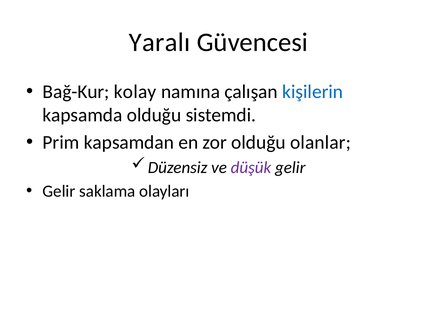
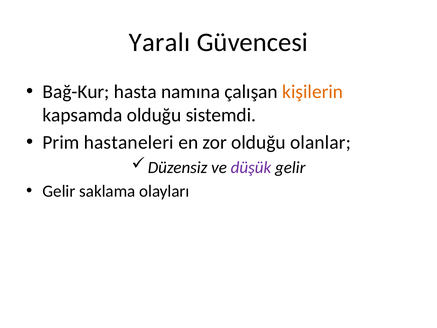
kolay: kolay -> hasta (135, 92)
kişilerin colour: blue -> orange (313, 92)
kapsamdan: kapsamdan -> hastaneleri (129, 142)
